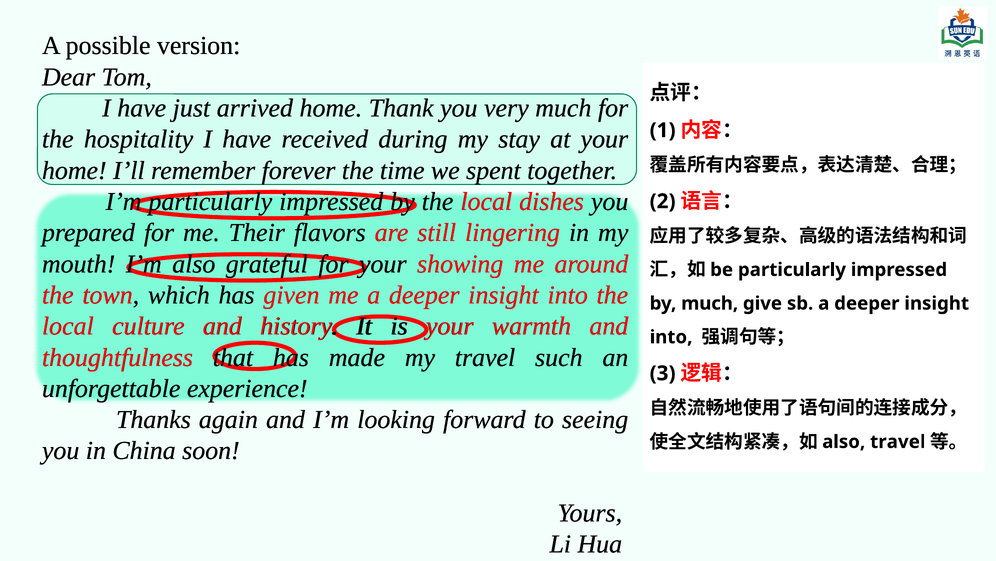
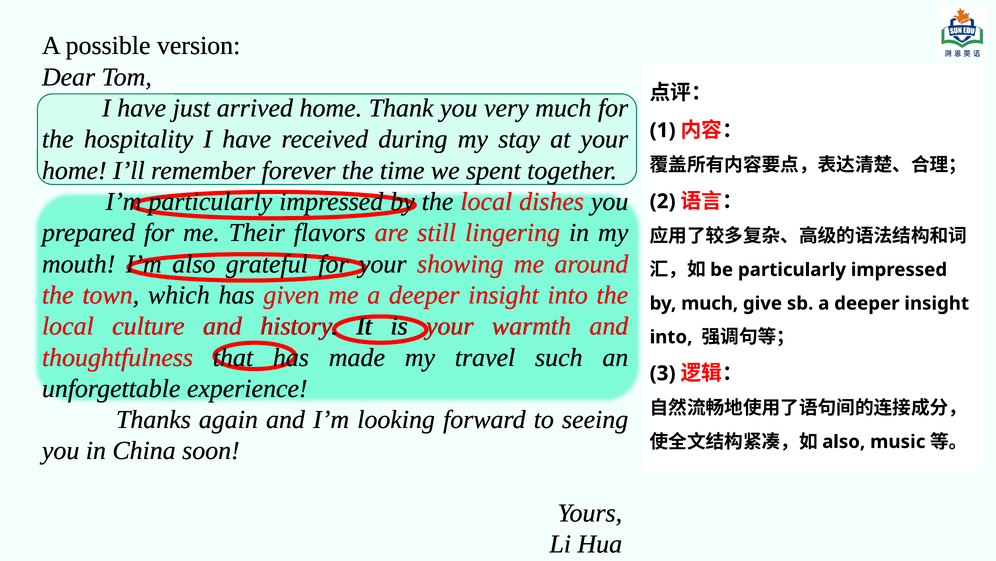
also travel: travel -> music (898, 441)
